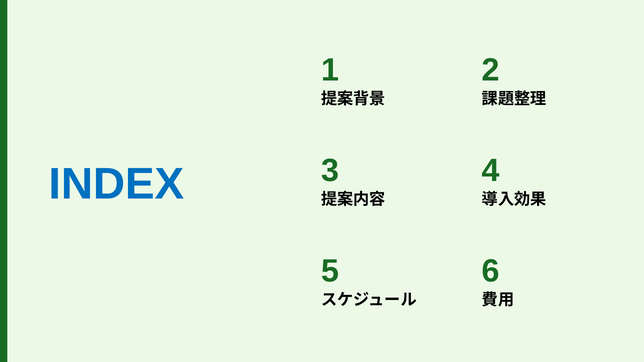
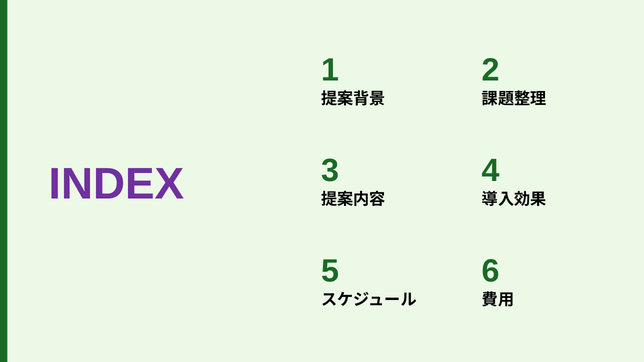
INDEX colour: blue -> purple (116, 184)
